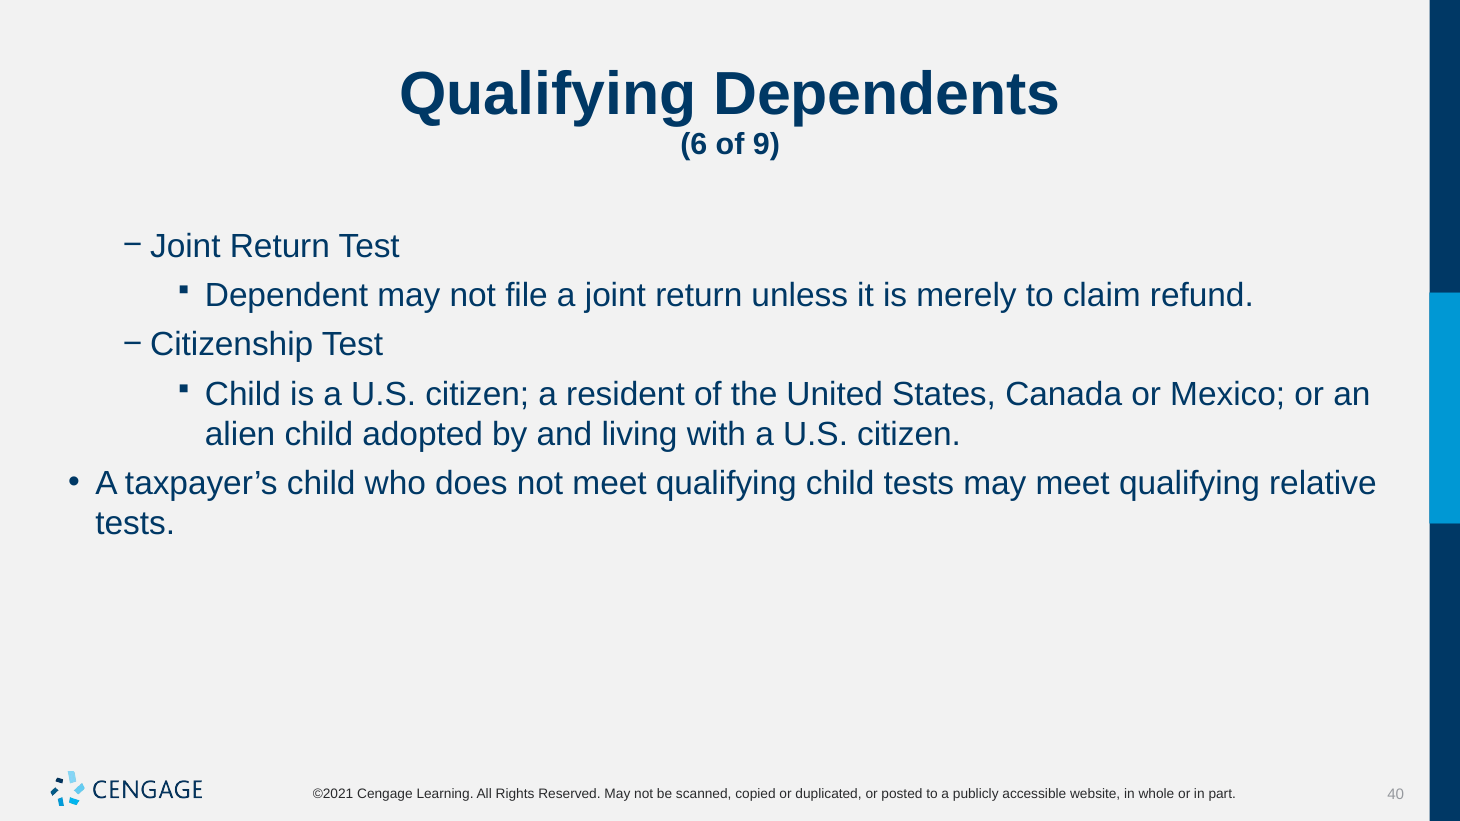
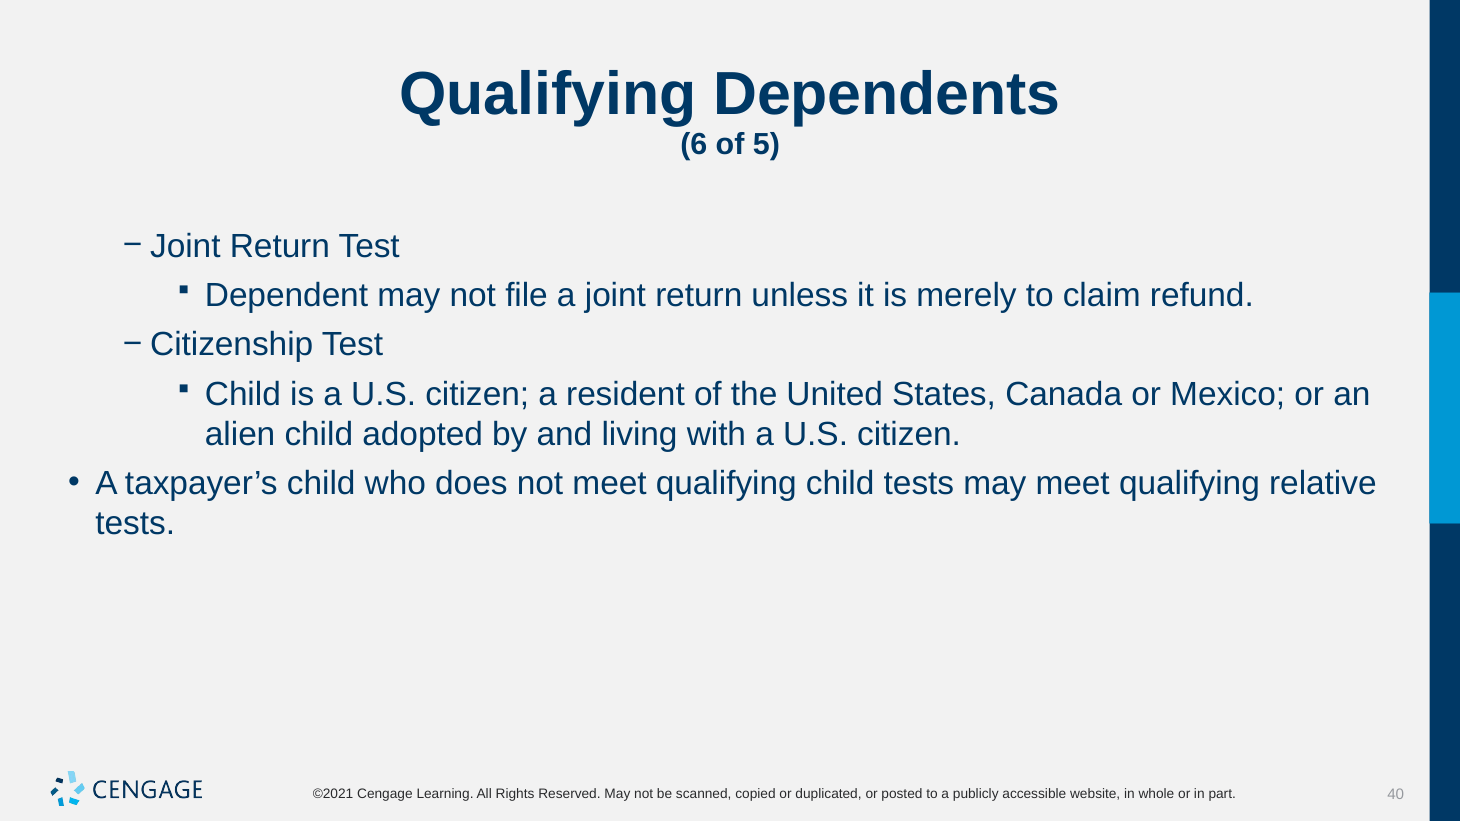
9: 9 -> 5 (766, 144)
